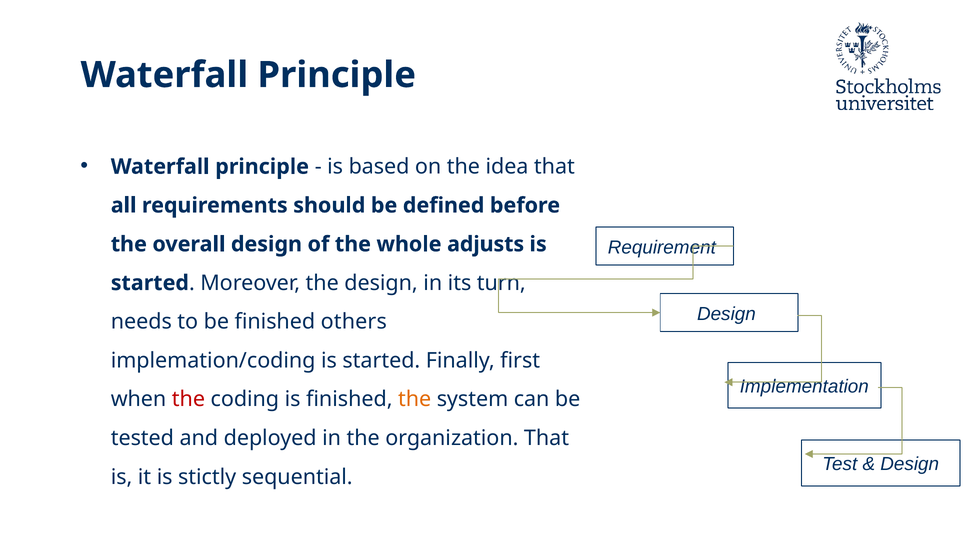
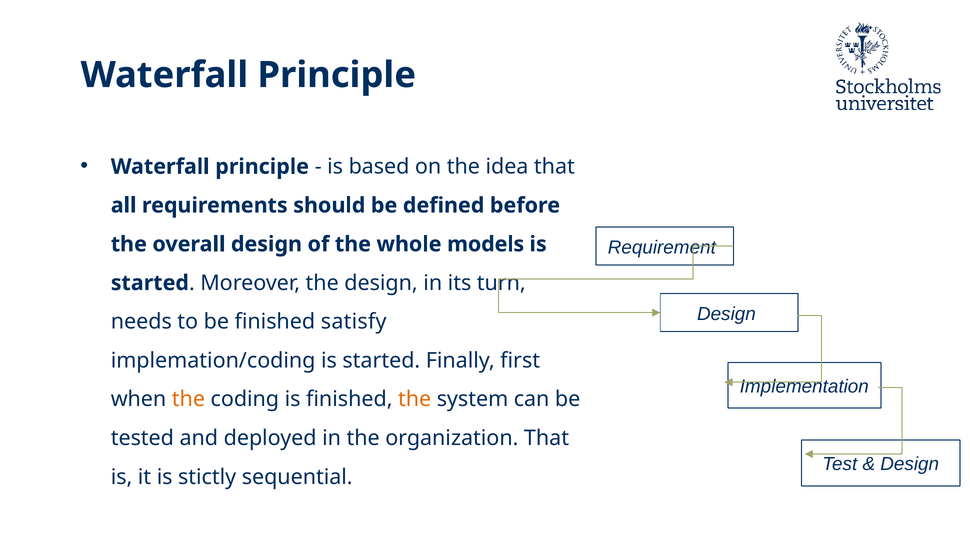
adjusts: adjusts -> models (486, 244)
others: others -> satisfy (354, 322)
the colour: red -> orange (188, 399)
